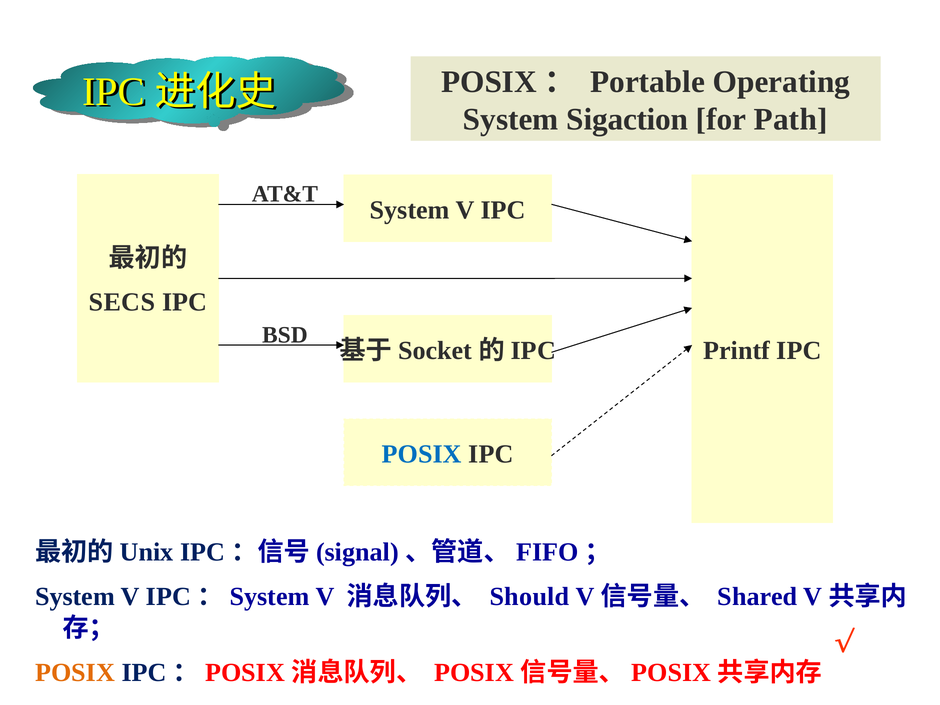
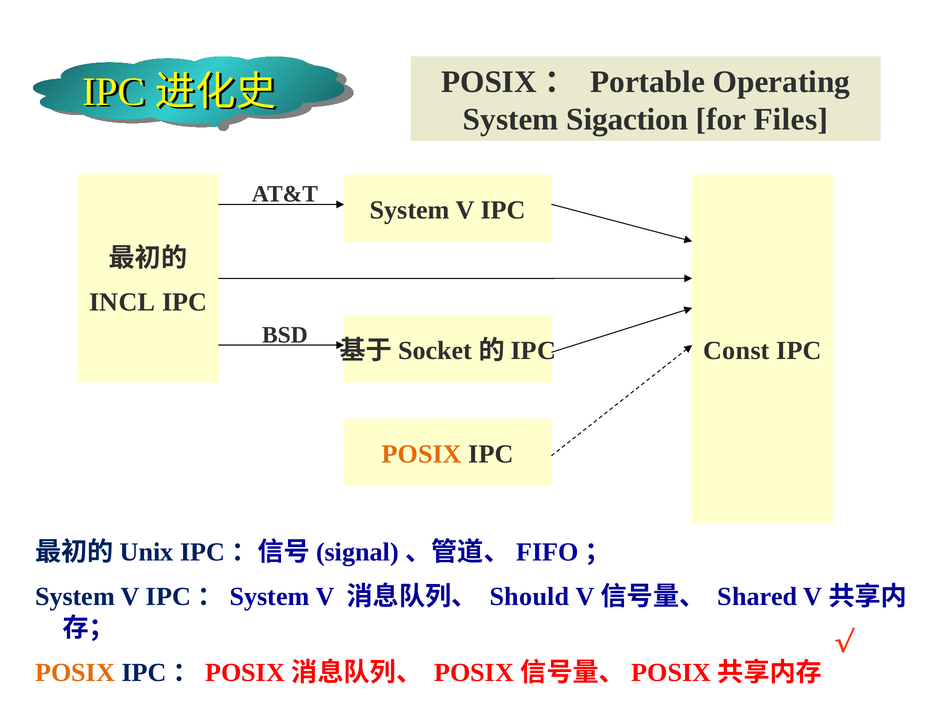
Path: Path -> Files (791, 120)
SECS: SECS -> INCL (122, 302)
Printf: Printf -> Const (736, 351)
POSIX colour: blue -> orange (422, 454)
